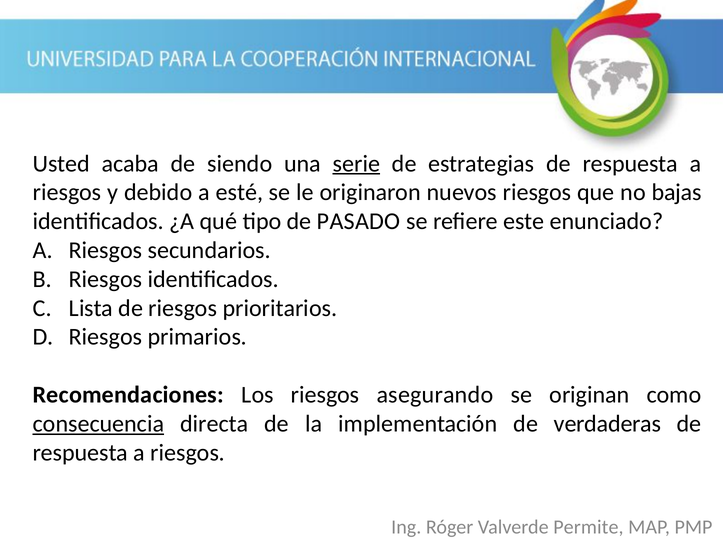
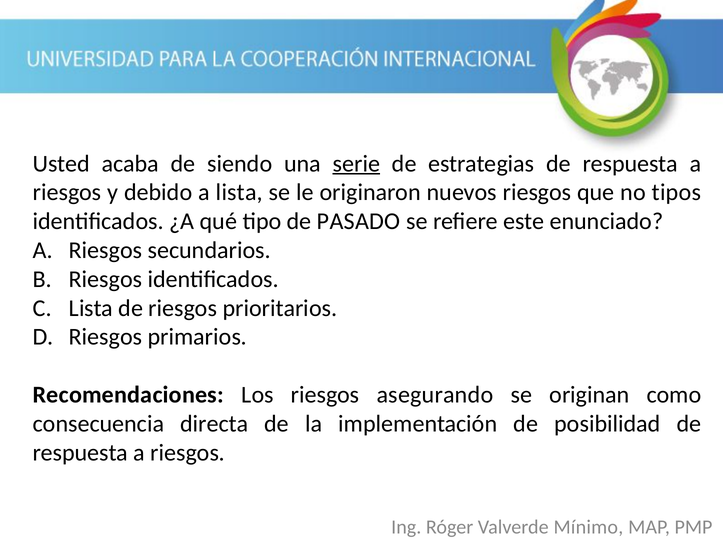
a esté: esté -> lista (239, 193)
bajas: bajas -> tipos (676, 193)
consecuencia underline: present -> none (98, 424)
verdaderas: verdaderas -> posibilidad (607, 424)
Permite: Permite -> Mínimo (588, 527)
